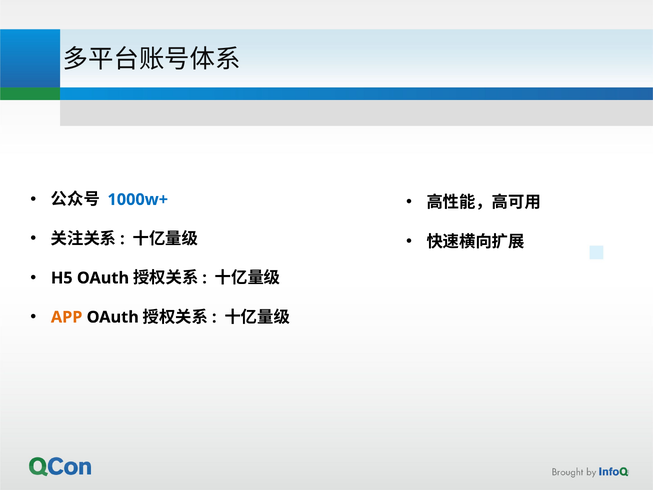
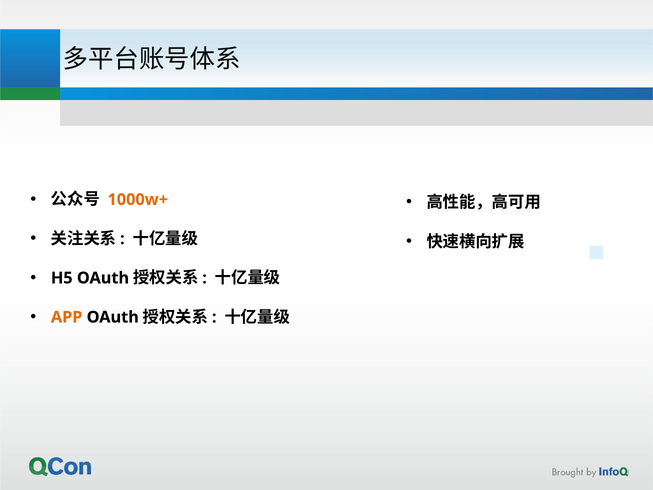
1000w+ colour: blue -> orange (138, 199)
